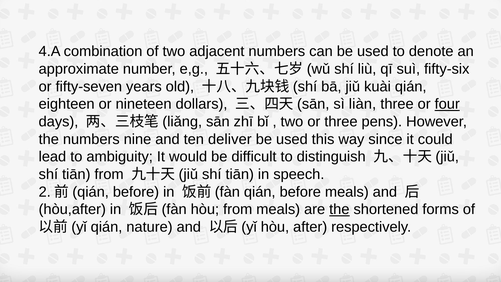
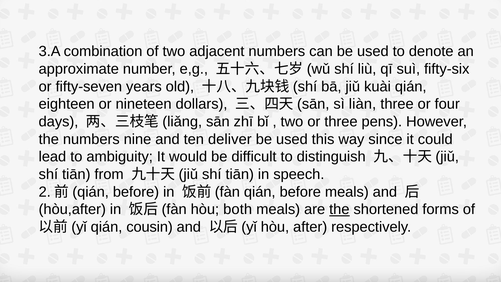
4.A: 4.A -> 3.A (50, 51)
four underline: present -> none (447, 104)
hòu from: from -> both (238, 209)
nature: nature -> cousin (150, 227)
